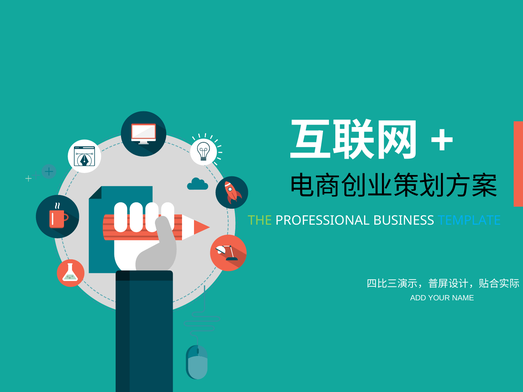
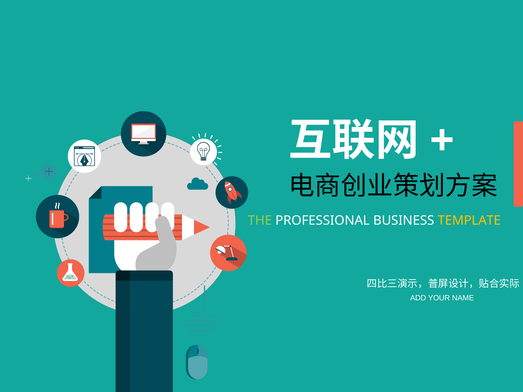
TEMPLATE colour: light blue -> yellow (469, 221)
